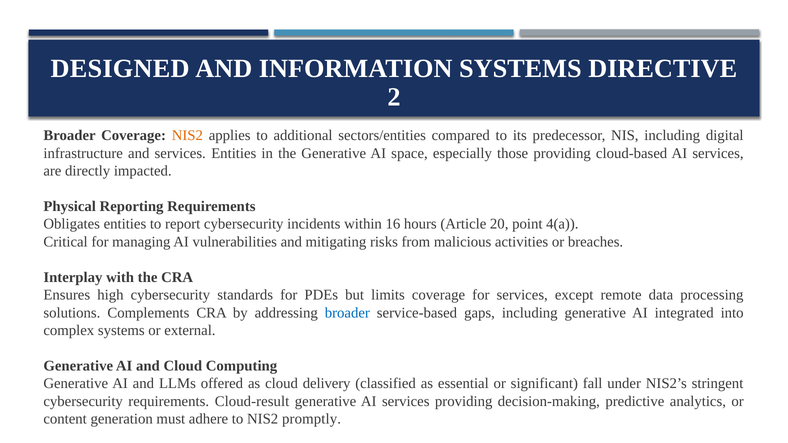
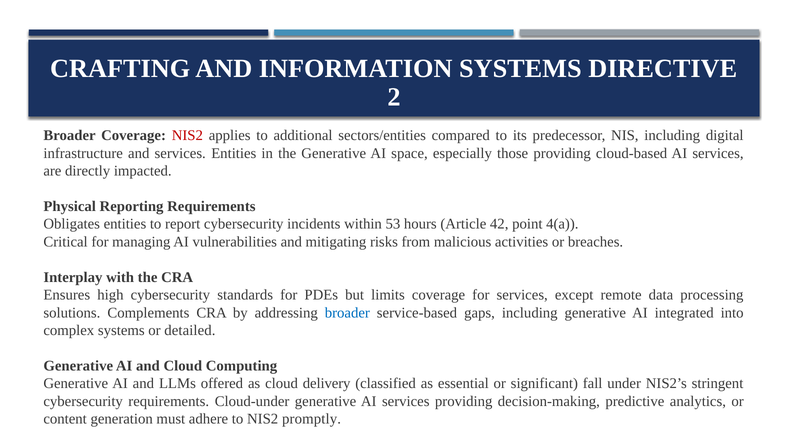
DESIGNED: DESIGNED -> CRAFTING (120, 69)
NIS2 colour: orange -> red (187, 136)
16: 16 -> 53 (393, 224)
20: 20 -> 42 (499, 224)
external: external -> detailed (190, 331)
Cloud-result: Cloud-result -> Cloud-under (252, 402)
